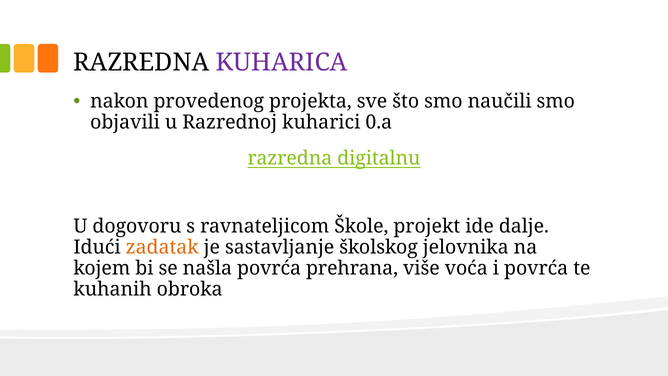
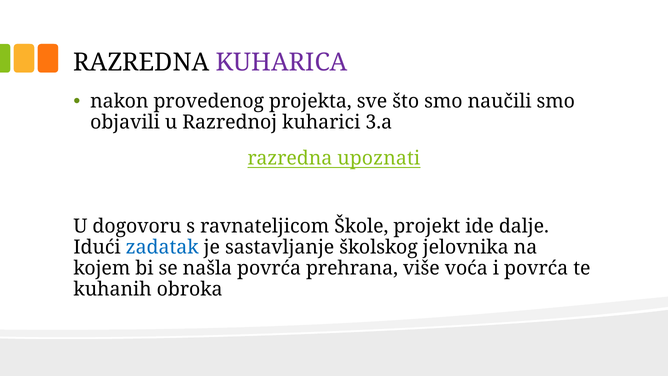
0.a: 0.a -> 3.a (379, 122)
digitalnu: digitalnu -> upoznati (379, 158)
zadatak colour: orange -> blue (162, 247)
